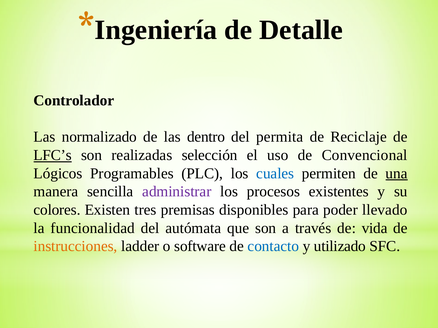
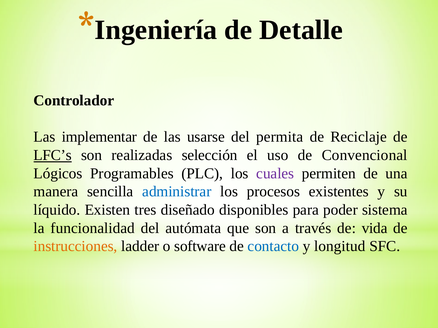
normalizado: normalizado -> implementar (99, 137)
dentro: dentro -> usarse (206, 137)
cuales colour: blue -> purple (275, 174)
una underline: present -> none (397, 174)
administrar colour: purple -> blue (177, 192)
colores: colores -> líquido (57, 210)
premisas: premisas -> diseñado (188, 210)
llevado: llevado -> sistema (385, 210)
utilizado: utilizado -> longitud (340, 247)
